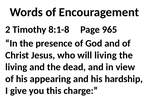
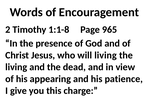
8:1-8: 8:1-8 -> 1:1-8 (59, 30)
hardship: hardship -> patience (124, 79)
